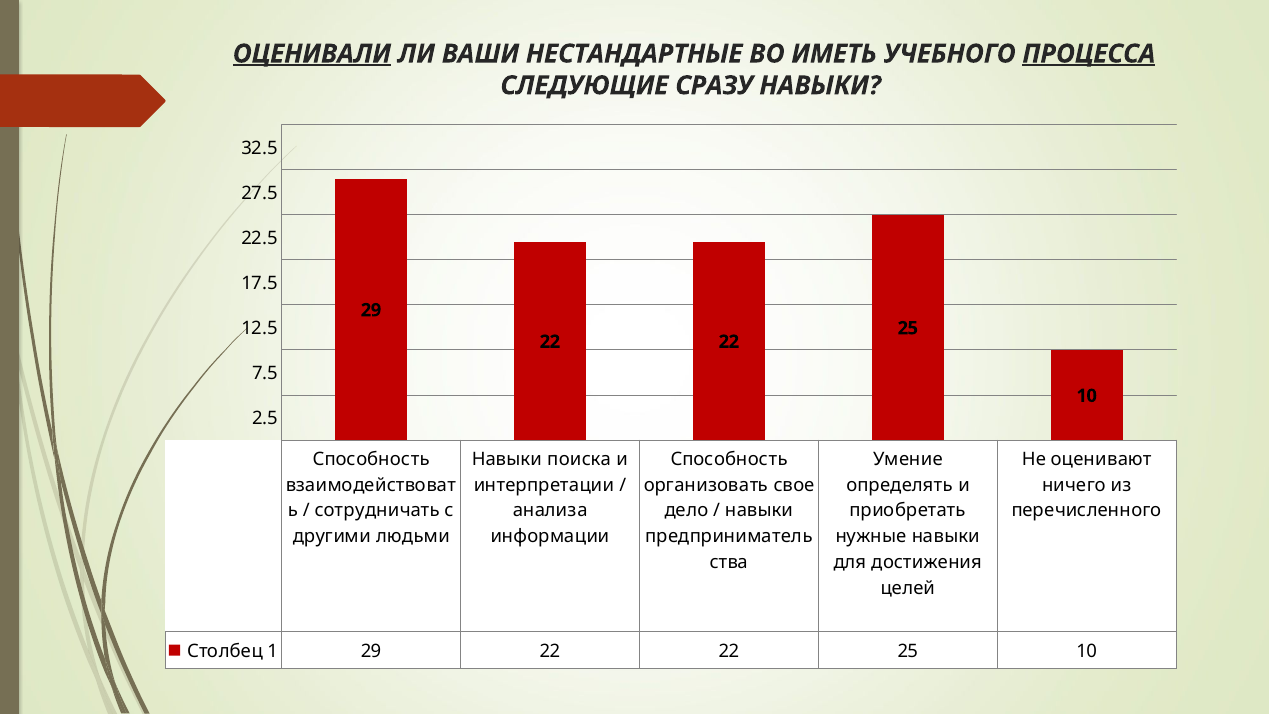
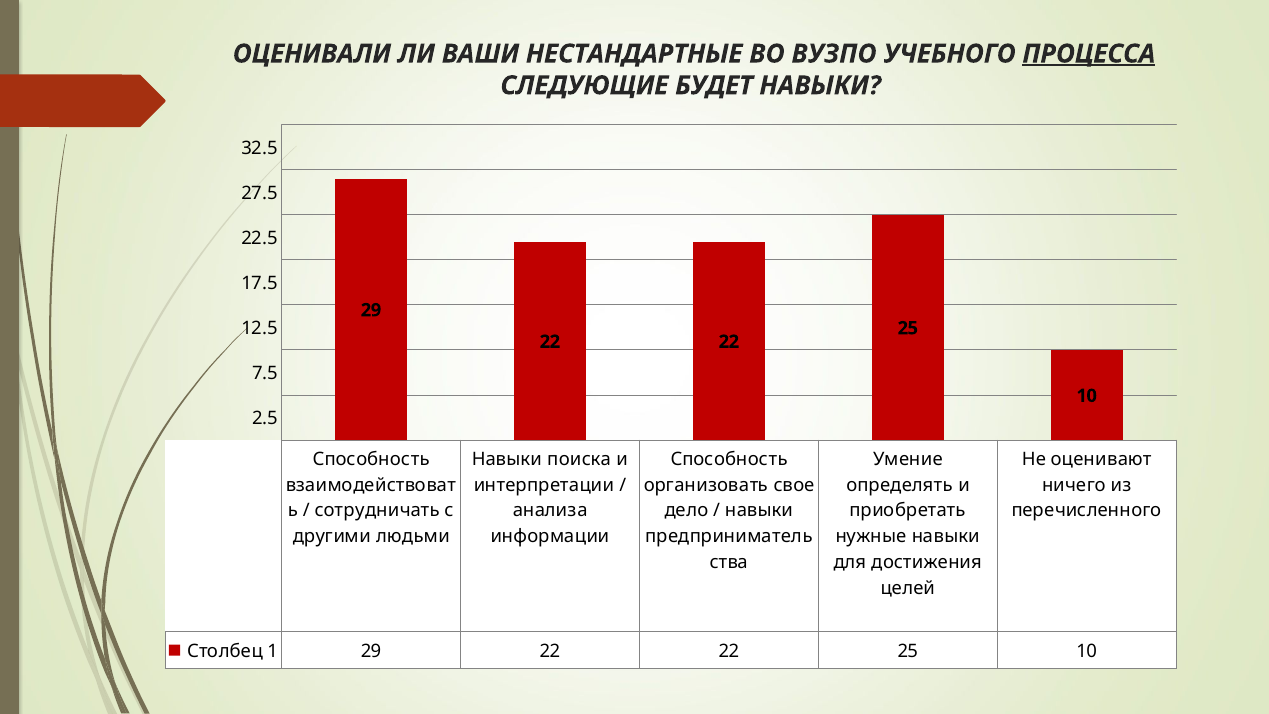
ОЦЕНИВАЛИ underline: present -> none (312, 54)
ИМЕТЬ: ИМЕТЬ -> ВУЗПО (834, 54)
СРАЗУ: СРАЗУ -> БУДЕТ (714, 86)
